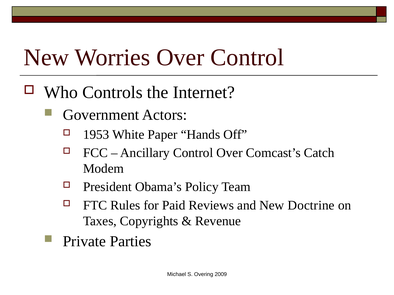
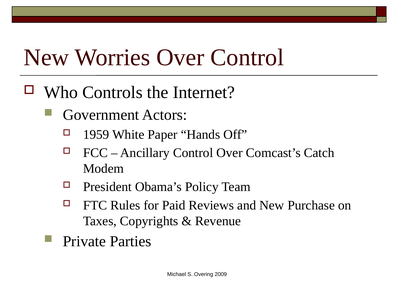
1953: 1953 -> 1959 (96, 135)
Doctrine: Doctrine -> Purchase (311, 206)
